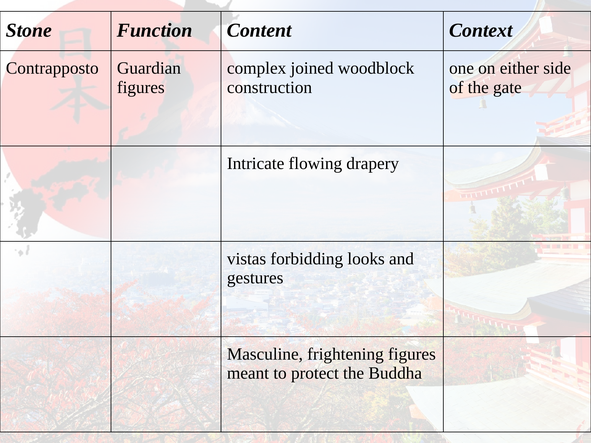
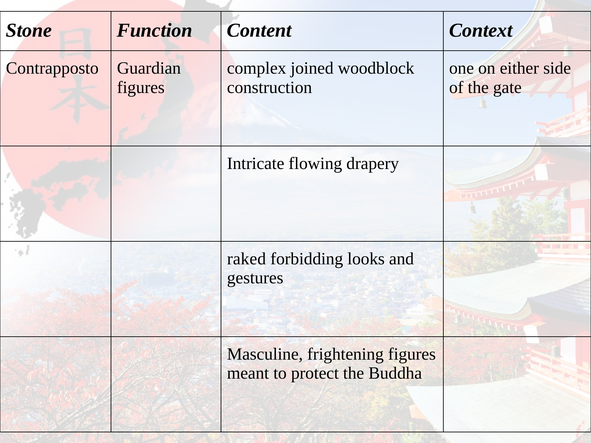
vistas: vistas -> raked (246, 259)
